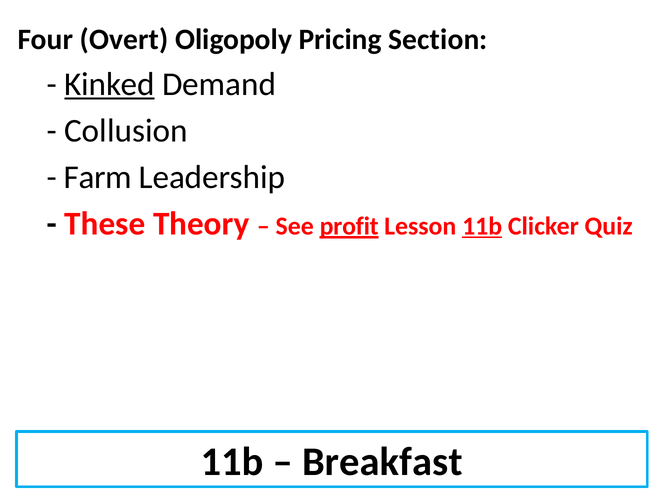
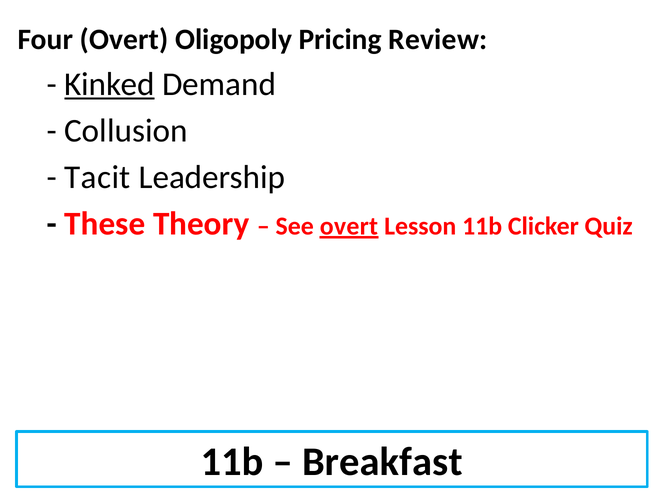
Section: Section -> Review (438, 40)
Farm: Farm -> Tacit (98, 177)
See profit: profit -> overt (349, 226)
11b underline: present -> none (482, 226)
